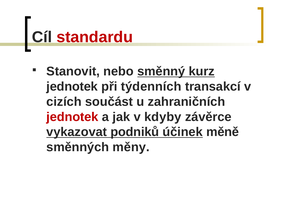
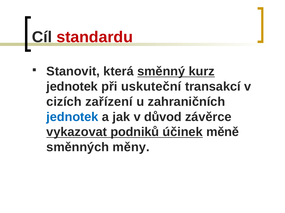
nebo: nebo -> která (119, 72)
týdenních: týdenních -> uskuteční (151, 87)
součást: součást -> zařízení (109, 102)
jednotek colour: red -> blue (72, 117)
kdyby: kdyby -> důvod (163, 117)
